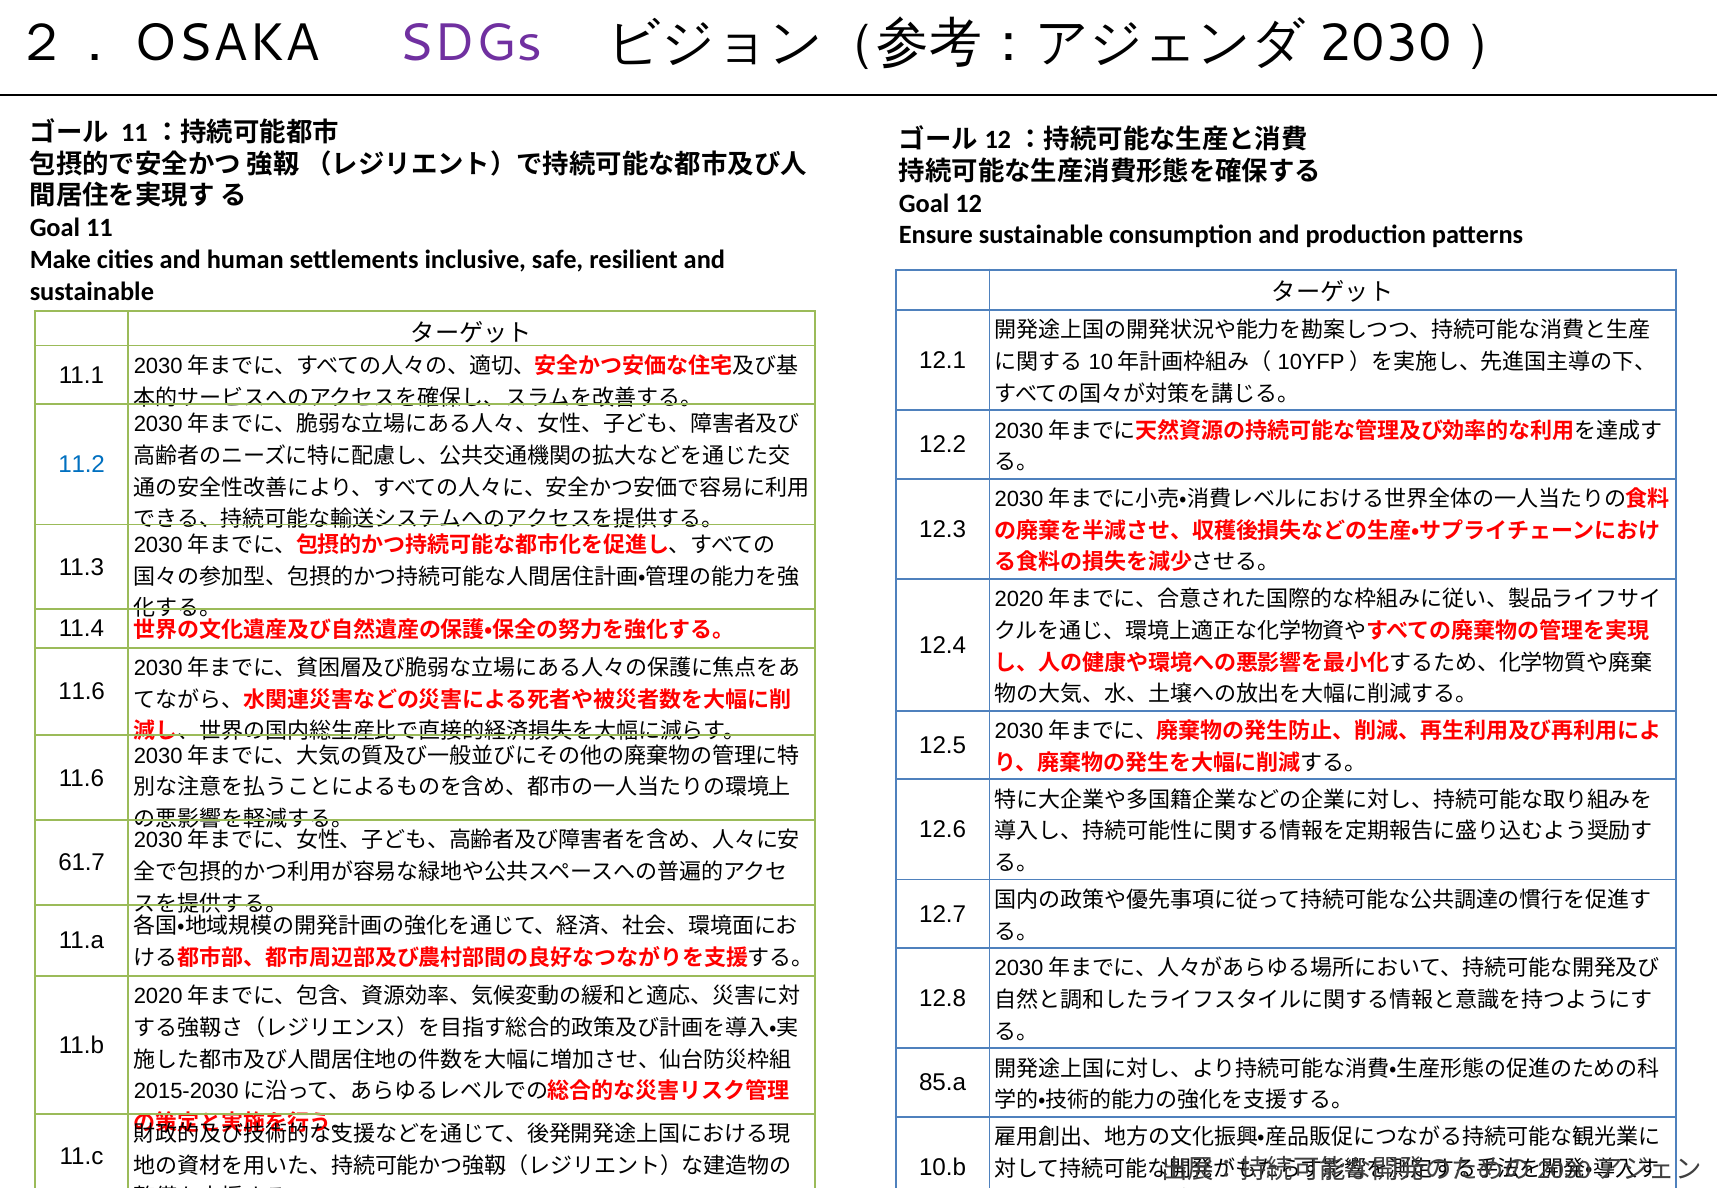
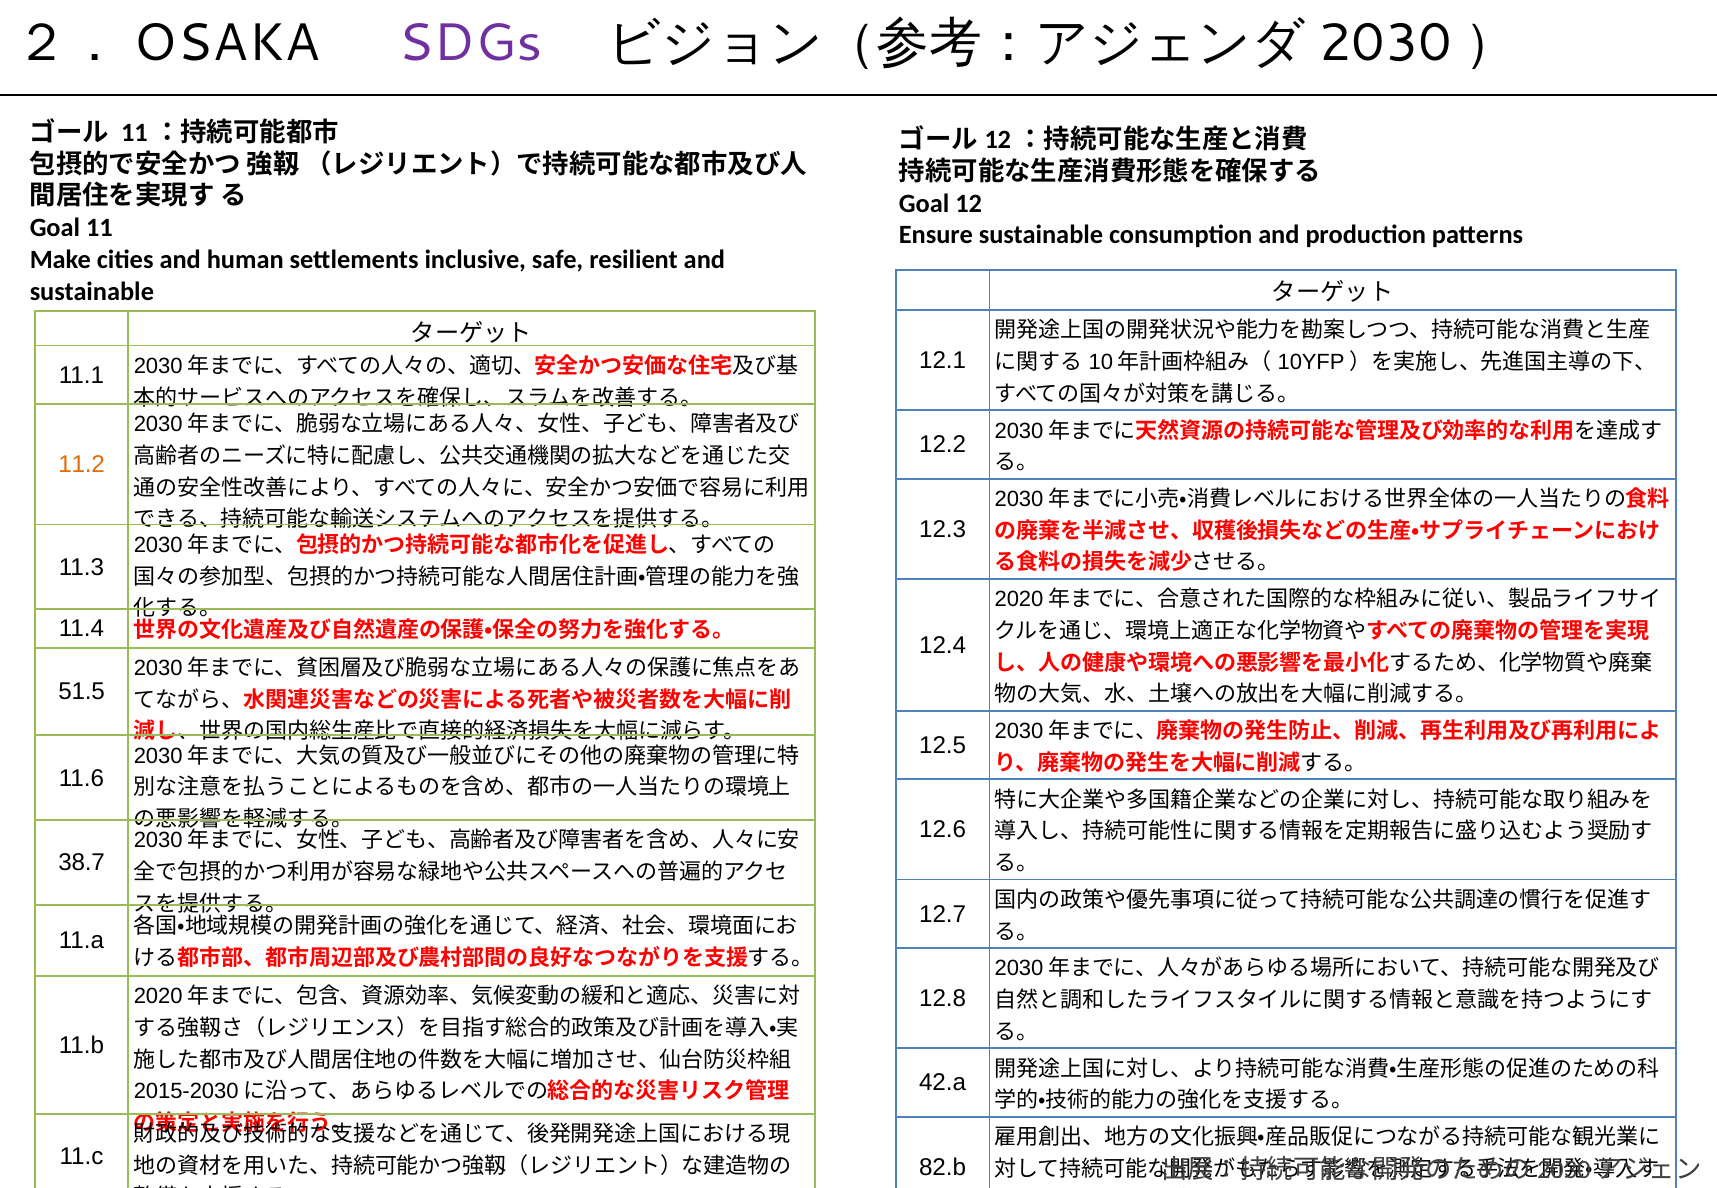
11.2 colour: blue -> orange (82, 465)
11.6: 11.6 -> 51.5 (82, 692)
61.7: 61.7 -> 38.7 (82, 863)
85.a: 85.a -> 42.a (943, 1084)
10.b: 10.b -> 82.b (943, 1168)
